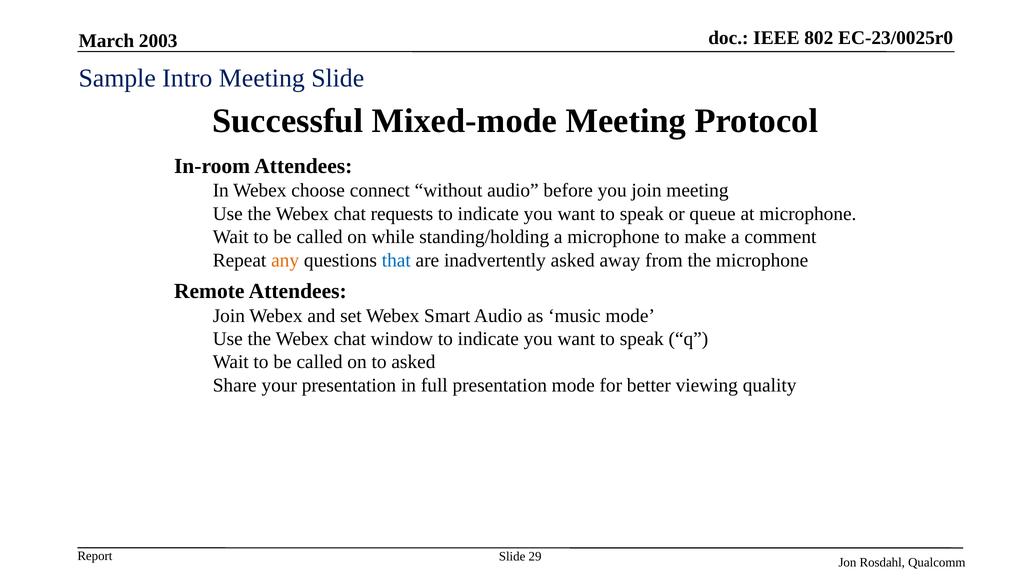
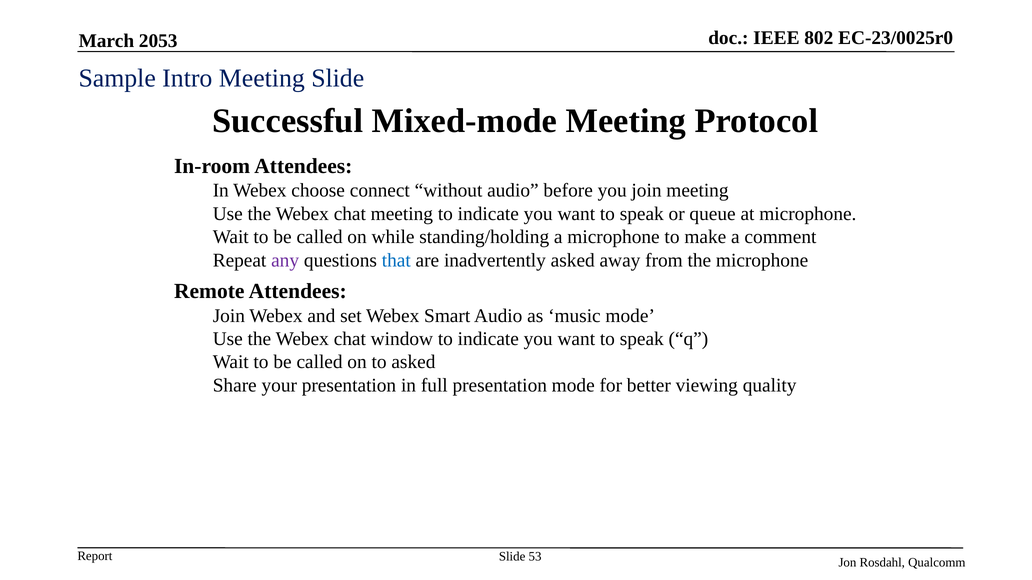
2003: 2003 -> 2053 (158, 41)
chat requests: requests -> meeting (402, 214)
any colour: orange -> purple (285, 260)
29: 29 -> 53 (535, 557)
